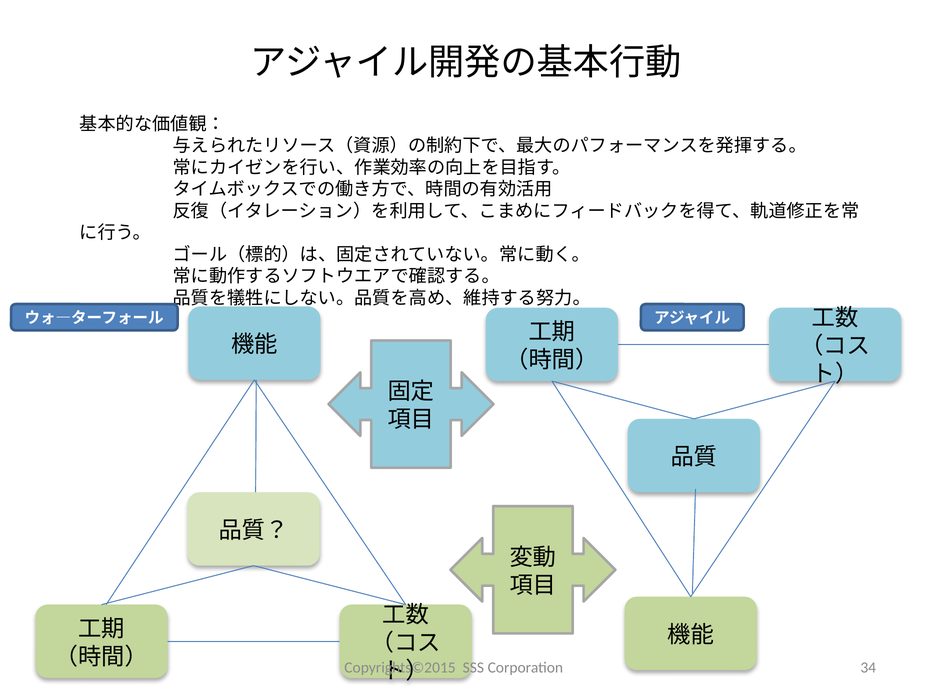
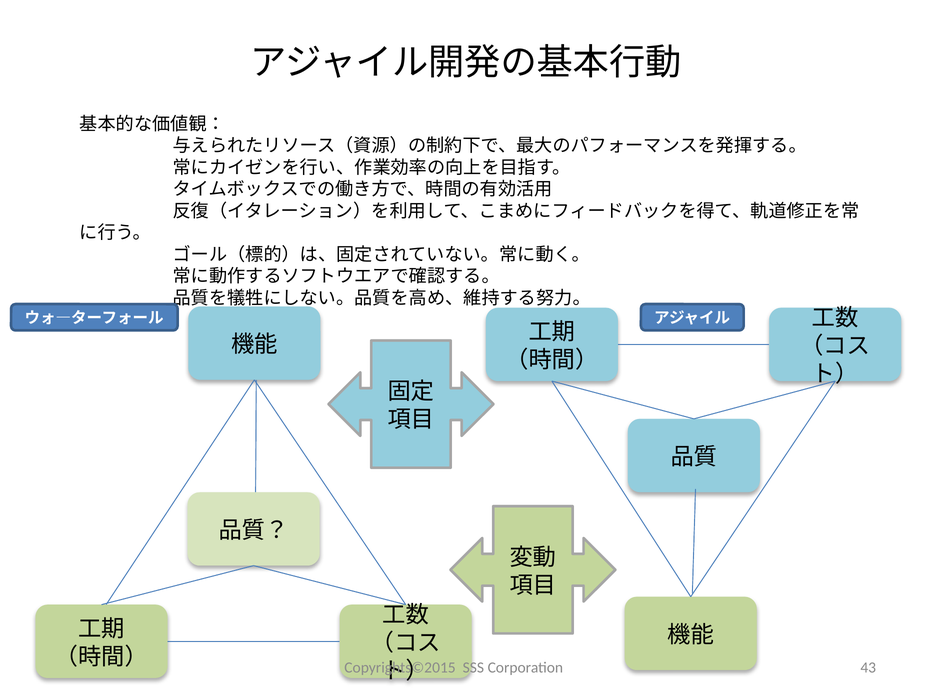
34: 34 -> 43 (868, 667)
